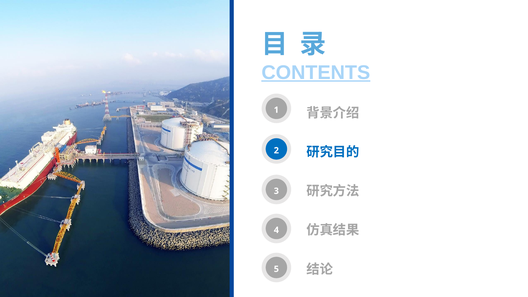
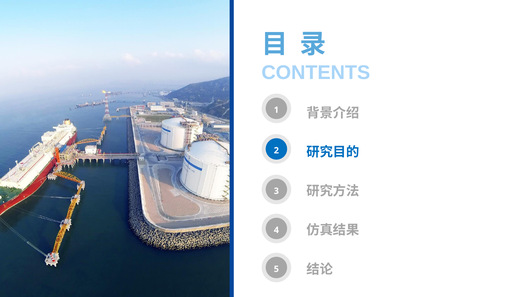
CONTENTS underline: present -> none (316, 73)
